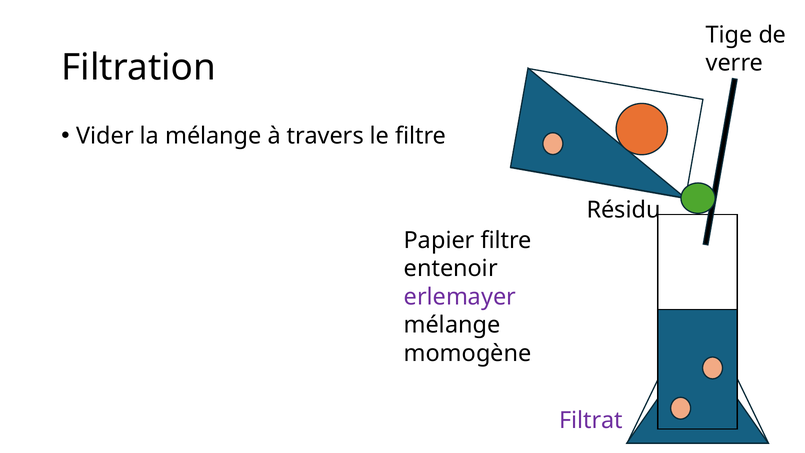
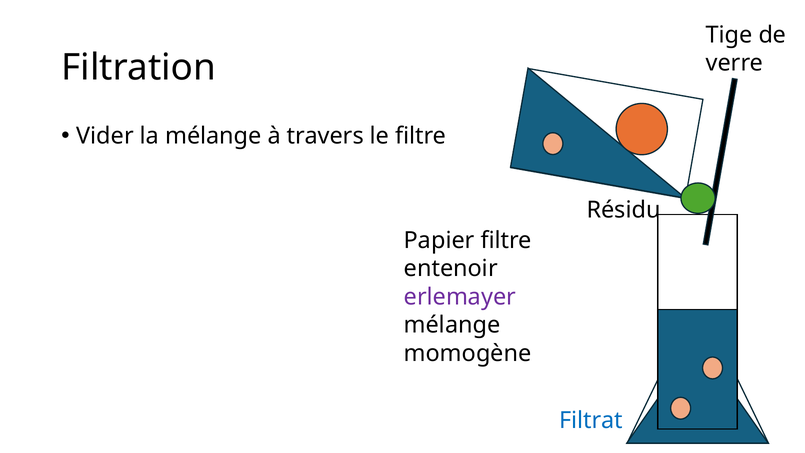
Filtrat colour: purple -> blue (591, 420)
